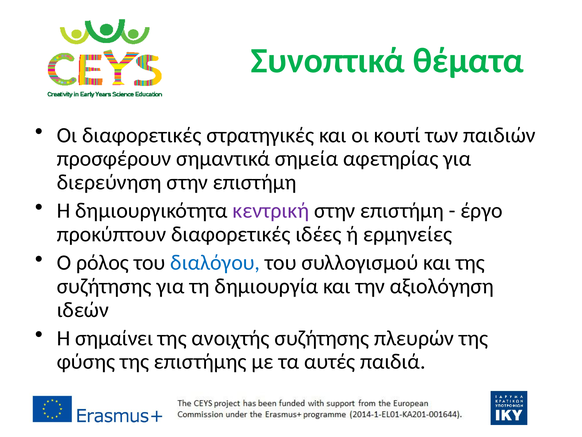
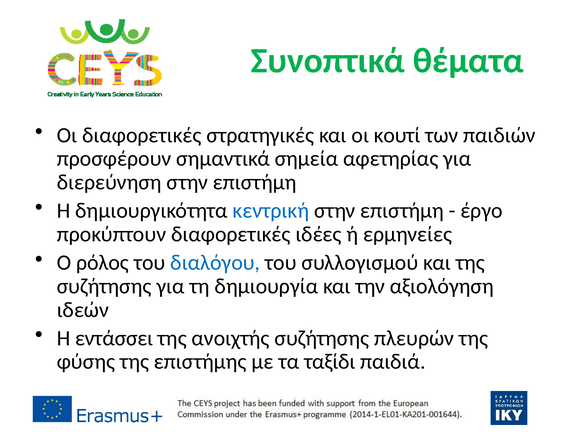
κεντρική colour: purple -> blue (271, 210)
σημαίνει: σημαίνει -> εντάσσει (114, 338)
αυτές: αυτές -> ταξίδι (330, 361)
